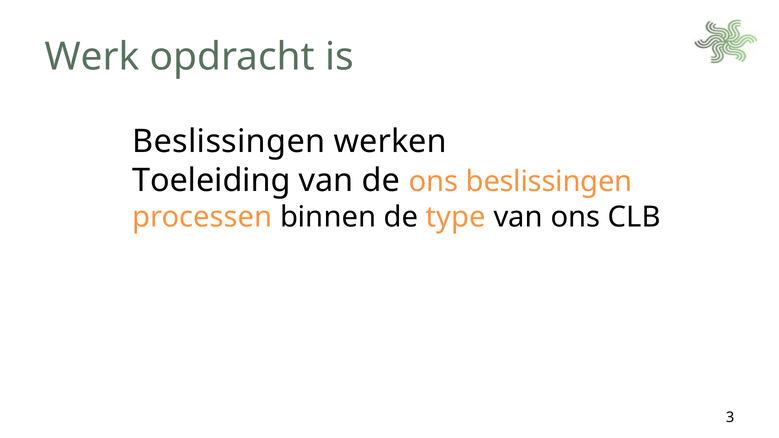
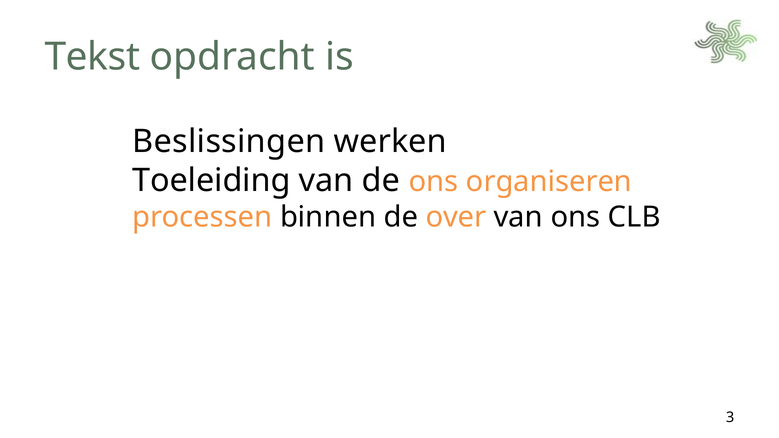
Werk: Werk -> Tekst (92, 57)
ons beslissingen: beslissingen -> organiseren (549, 182)
type: type -> over (456, 217)
